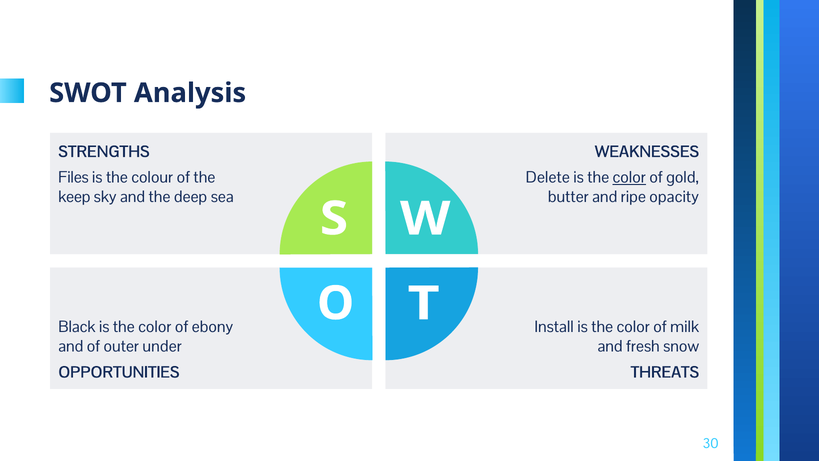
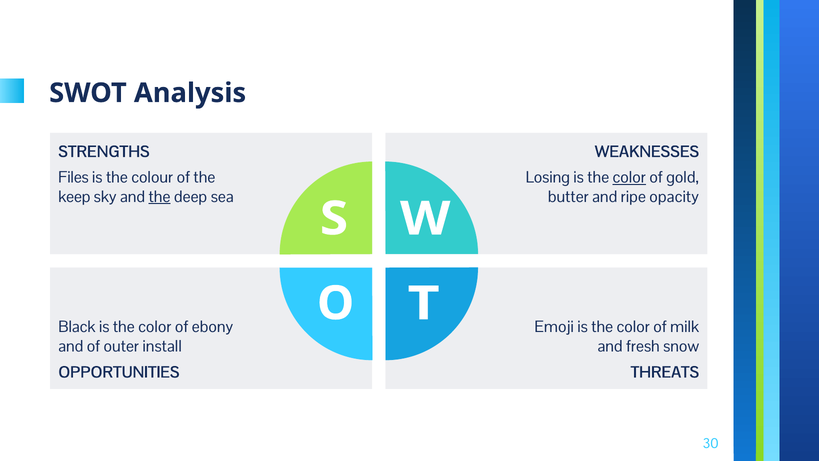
Delete: Delete -> Losing (548, 178)
the underline: none -> present (159, 197)
Install: Install -> Emoji (554, 327)
under: under -> install (162, 346)
